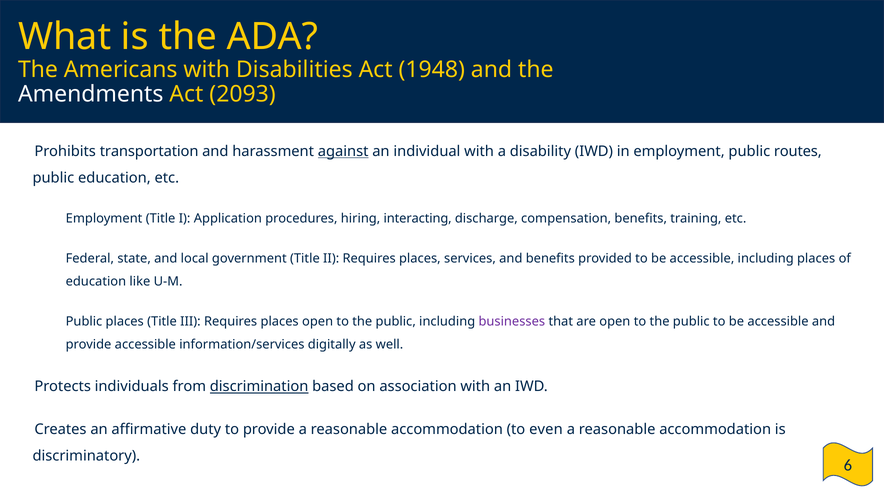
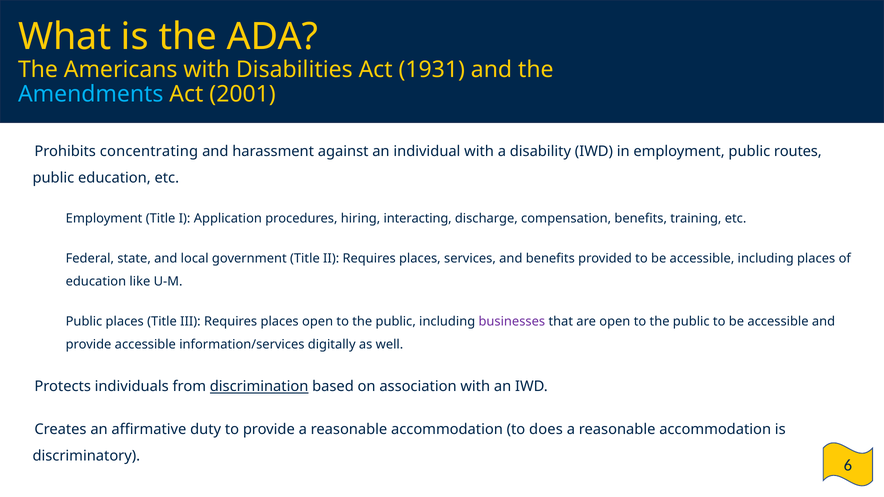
1948: 1948 -> 1931 (432, 70)
Amendments colour: white -> light blue (91, 94)
2093: 2093 -> 2001 (243, 94)
transportation: transportation -> concentrating (149, 151)
against underline: present -> none (343, 151)
even: even -> does (546, 430)
